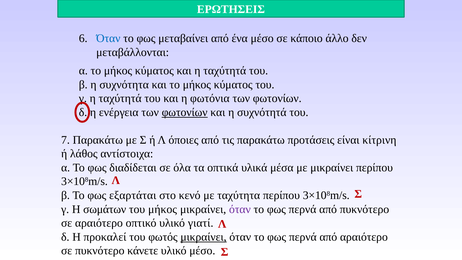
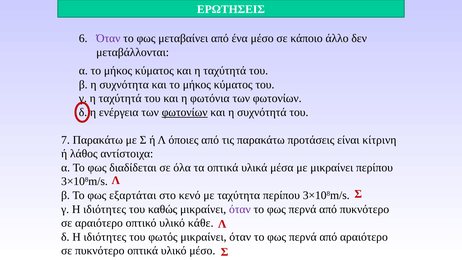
Όταν colour: blue -> purple (108, 38)
γ Η σωμάτων: σωμάτων -> ιδιότητες (105, 209)
του μήκος: μήκος -> καθώς (163, 209)
γιατί: γιατί -> κάθε (201, 223)
δ Η προκαλεί: προκαλεί -> ιδιότητες (105, 237)
μικραίνει underline: present -> none (203, 237)
πυκνότερο κάνετε: κάνετε -> οπτικά (143, 251)
